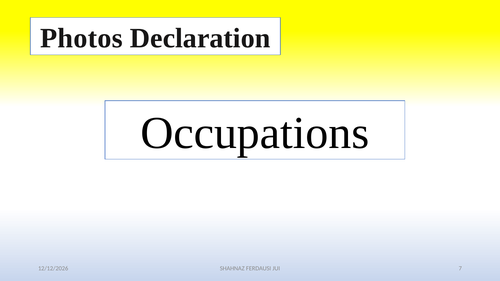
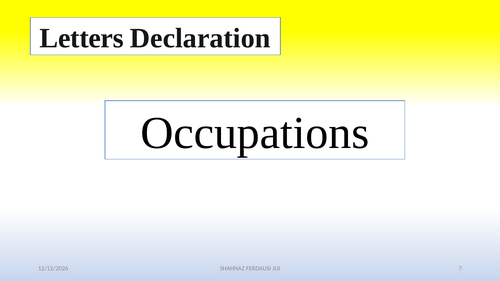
Photos: Photos -> Letters (82, 38)
